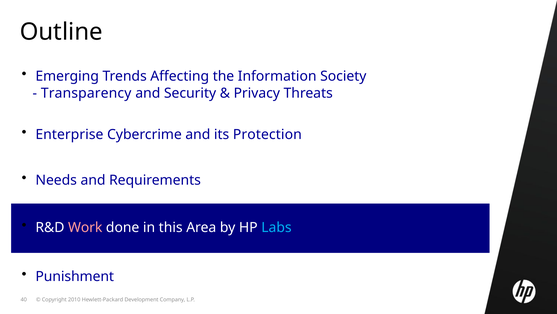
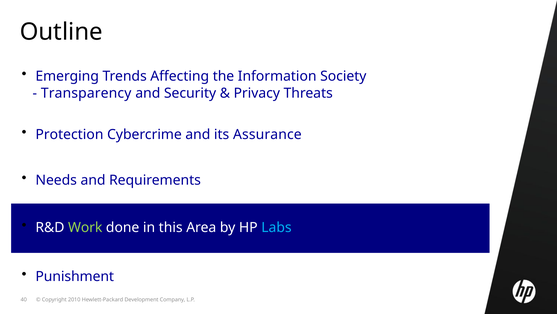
Enterprise: Enterprise -> Protection (69, 134)
Protection: Protection -> Assurance (267, 134)
Work colour: pink -> light green (85, 227)
